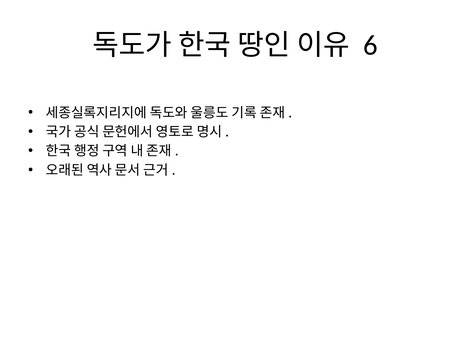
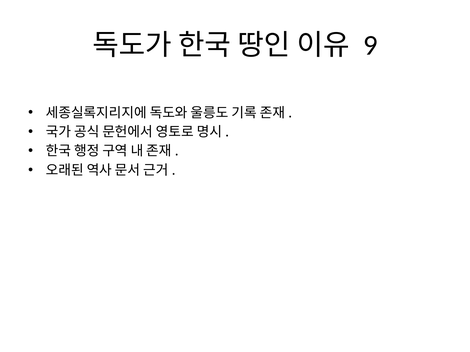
6: 6 -> 9 (370, 45)
